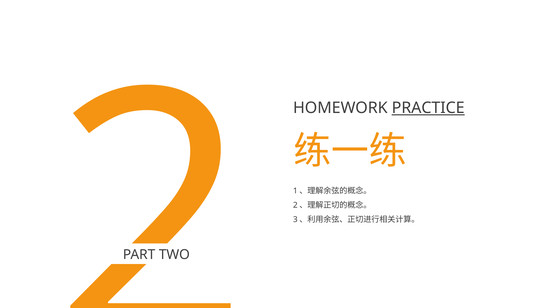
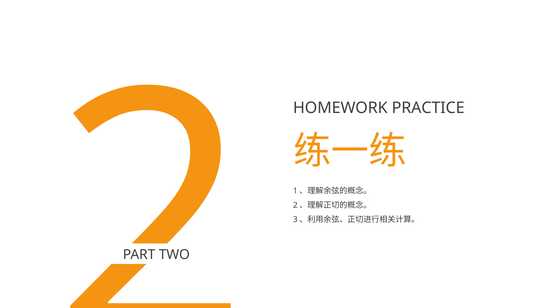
PRACTICE underline: present -> none (428, 108)
